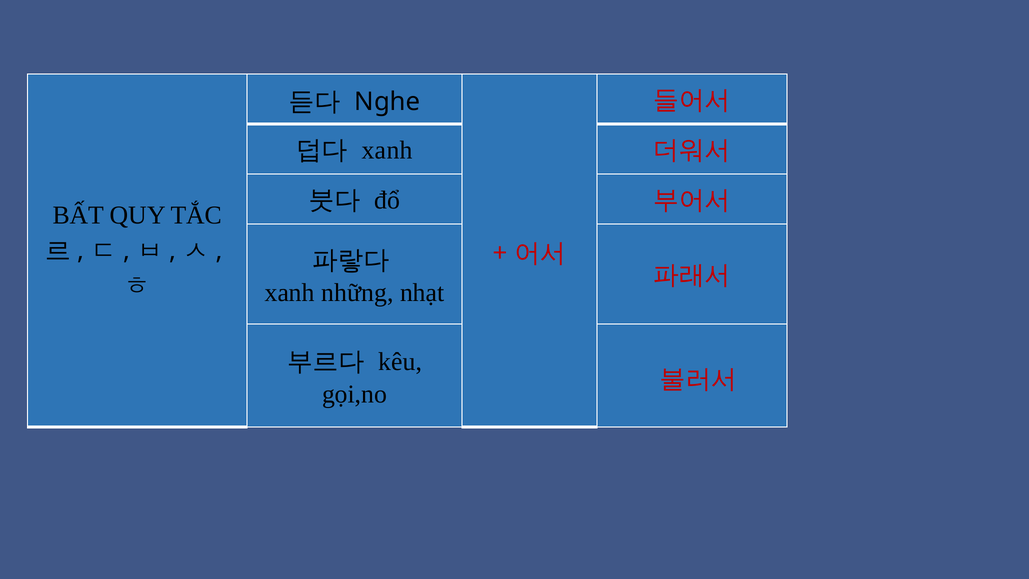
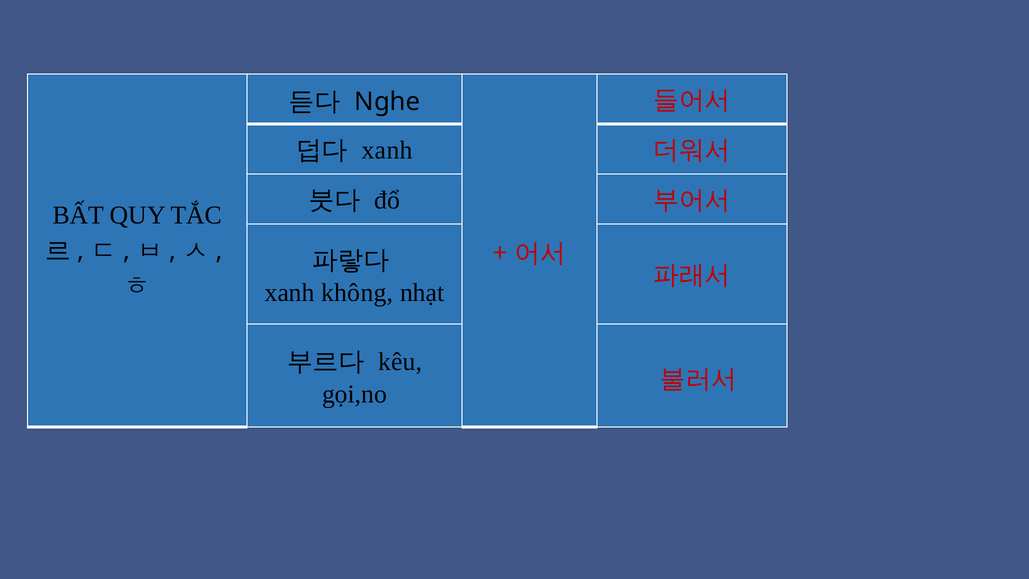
những: những -> không (357, 293)
